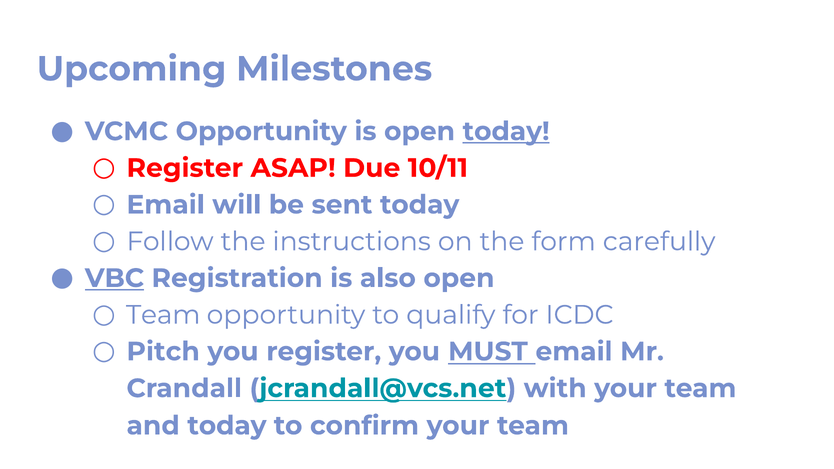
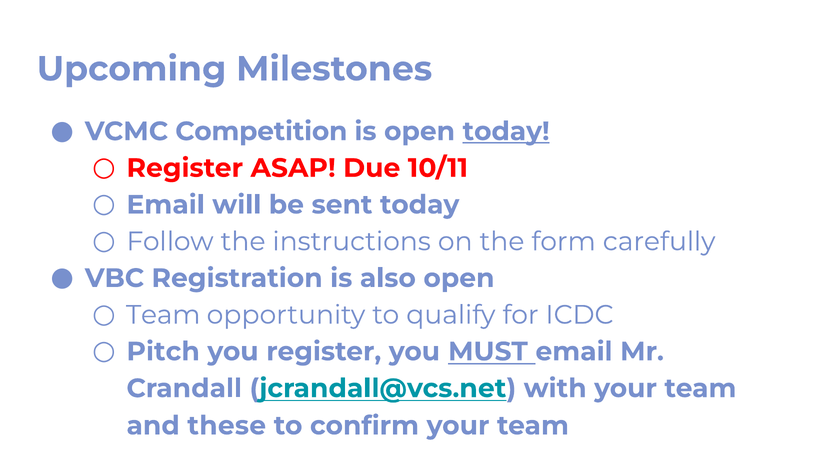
VCMC Opportunity: Opportunity -> Competition (261, 131)
VBC underline: present -> none (114, 278)
and today: today -> these (227, 426)
